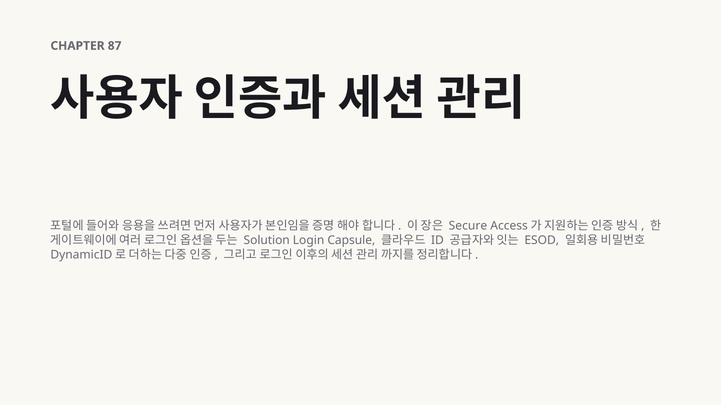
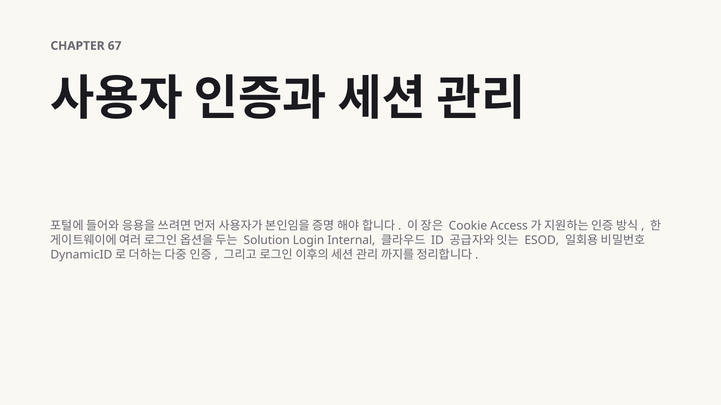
87: 87 -> 67 (115, 46)
Secure: Secure -> Cookie (468, 226)
Capsule: Capsule -> Internal (351, 241)
